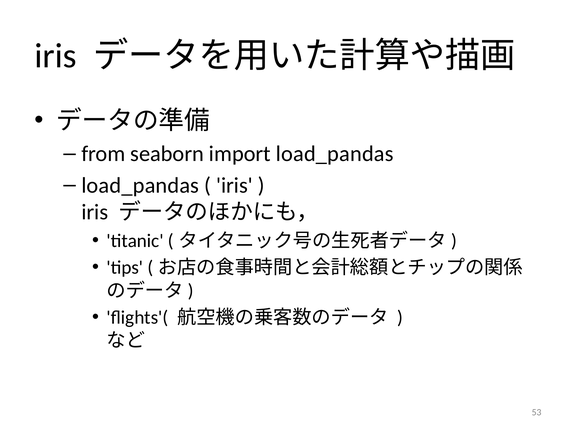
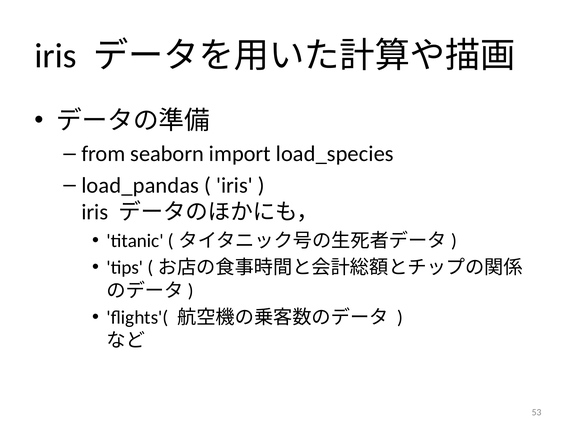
import load_pandas: load_pandas -> load_species (335, 154)
